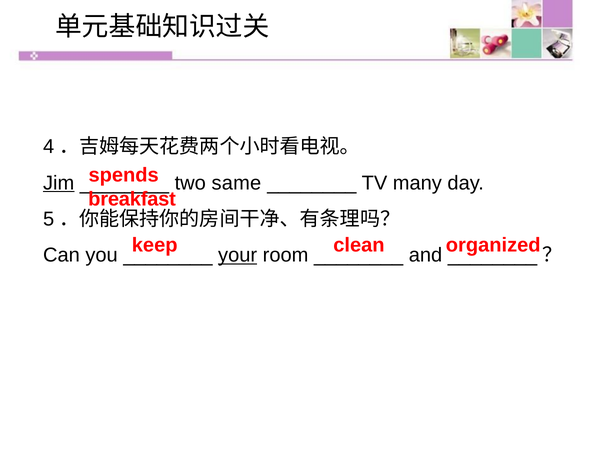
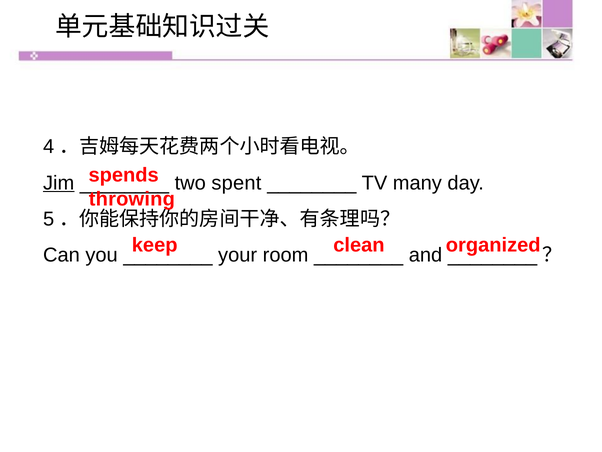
same: same -> spent (236, 183)
breakfast: breakfast -> throwing (132, 199)
your underline: present -> none (238, 255)
